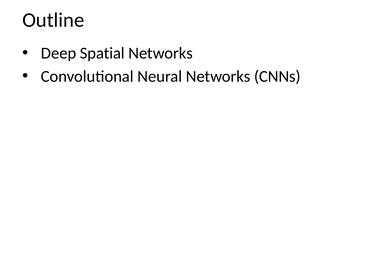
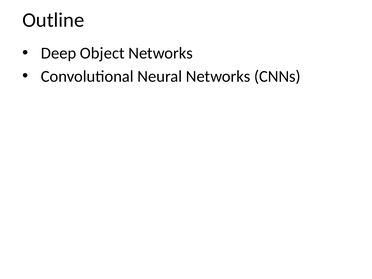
Spatial: Spatial -> Object (102, 53)
